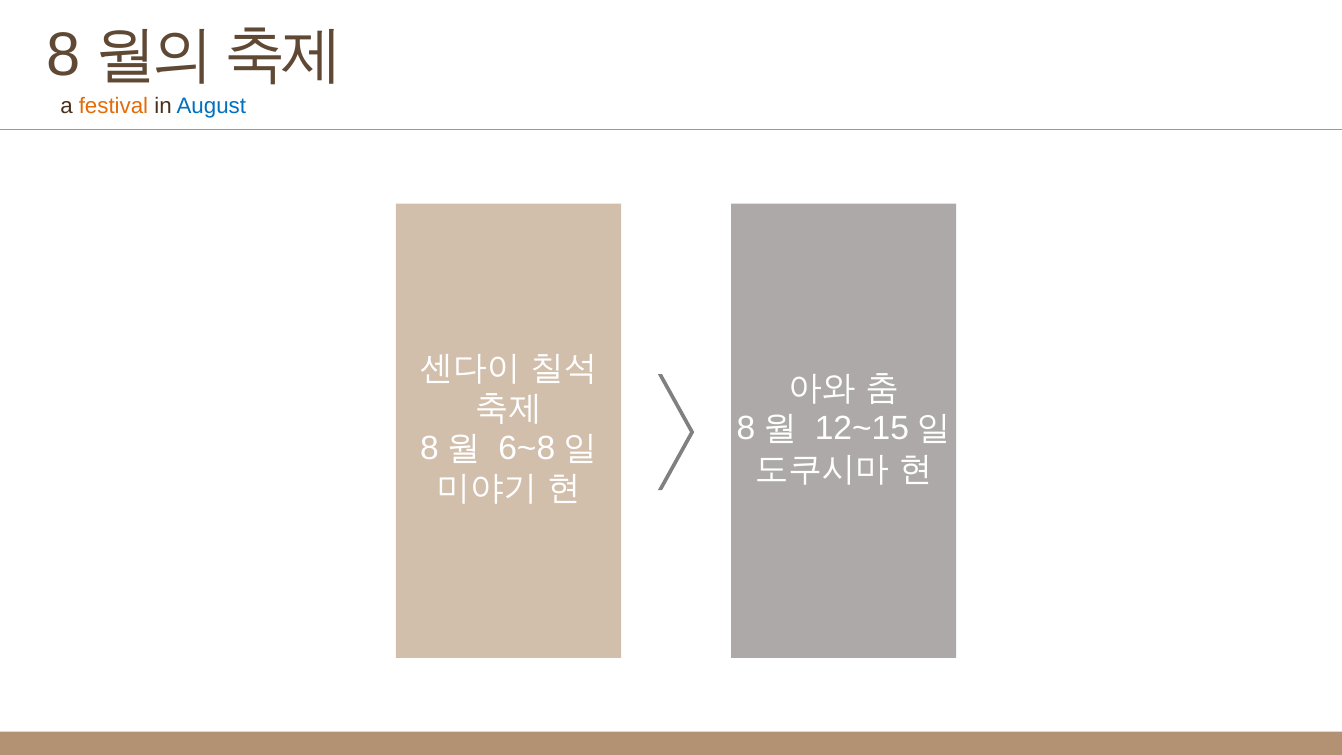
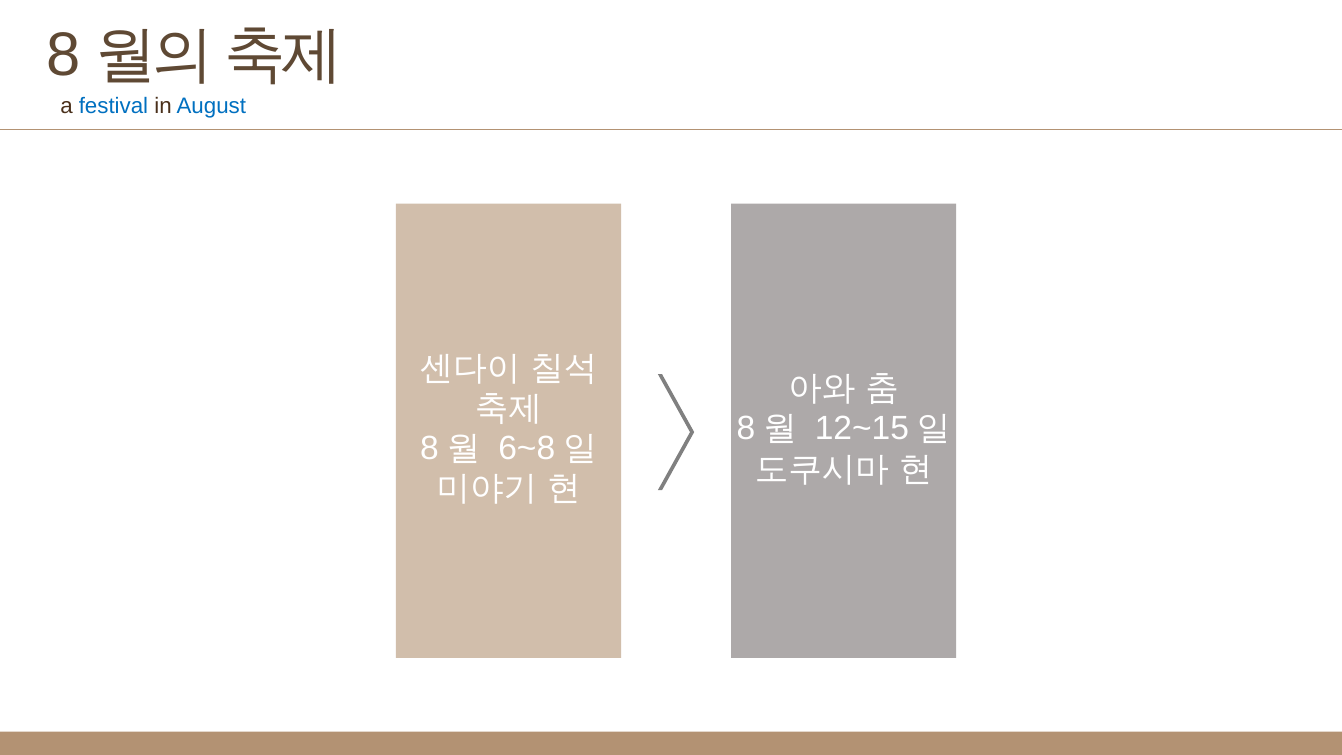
festival colour: orange -> blue (114, 107)
